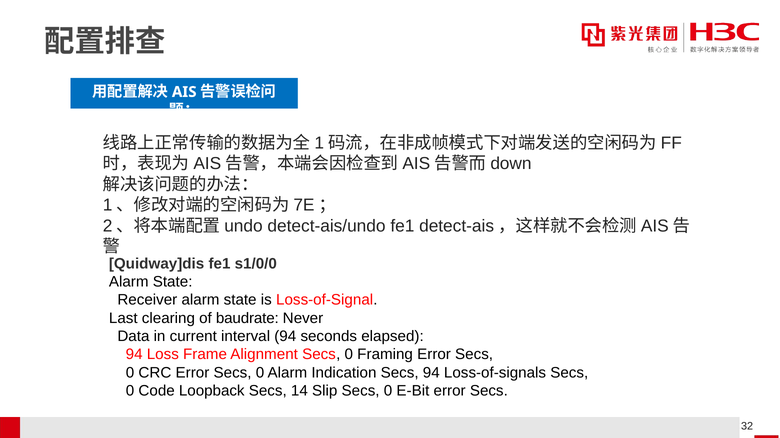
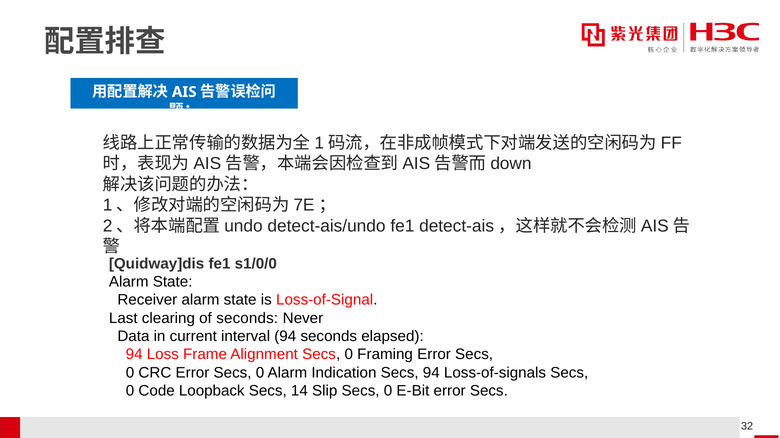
of baudrate: baudrate -> seconds (247, 319)
